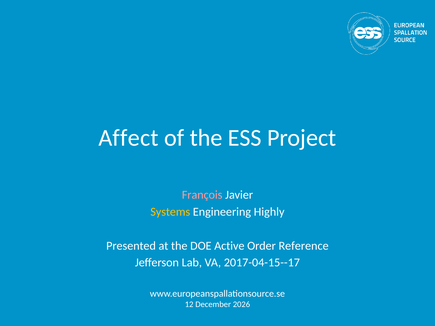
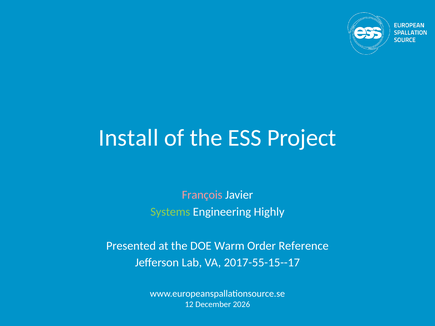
Affect: Affect -> Install (128, 138)
Systems colour: yellow -> light green (170, 212)
Active: Active -> Warm (229, 246)
2017-04-15--17: 2017-04-15--17 -> 2017-55-15--17 (262, 263)
